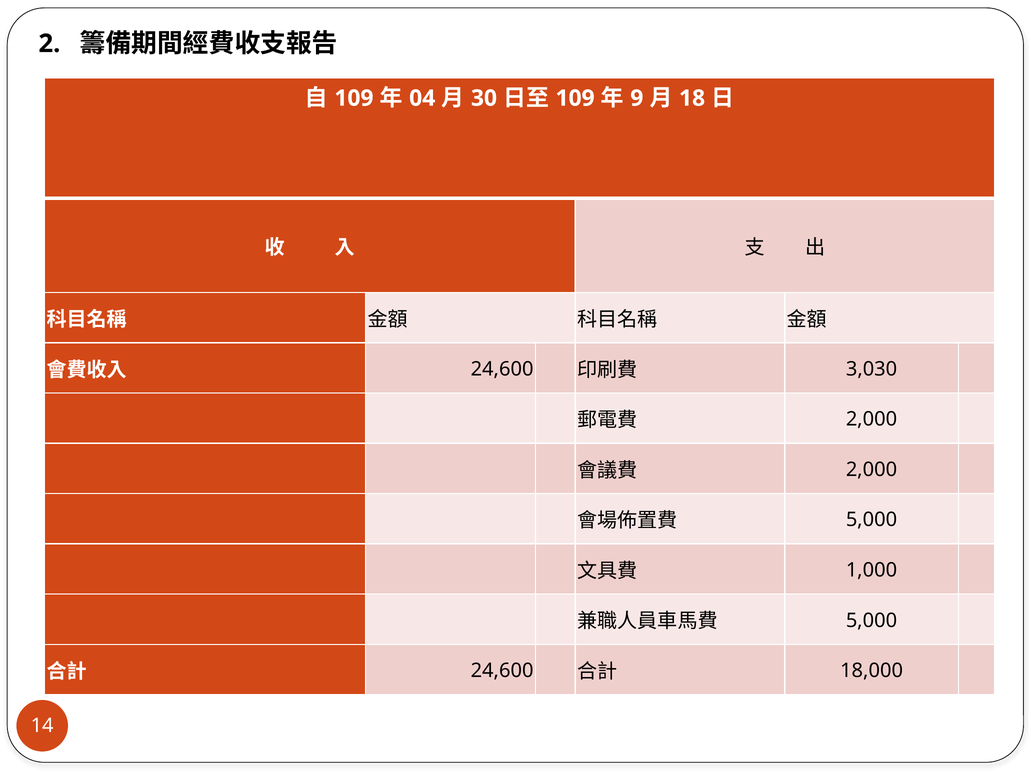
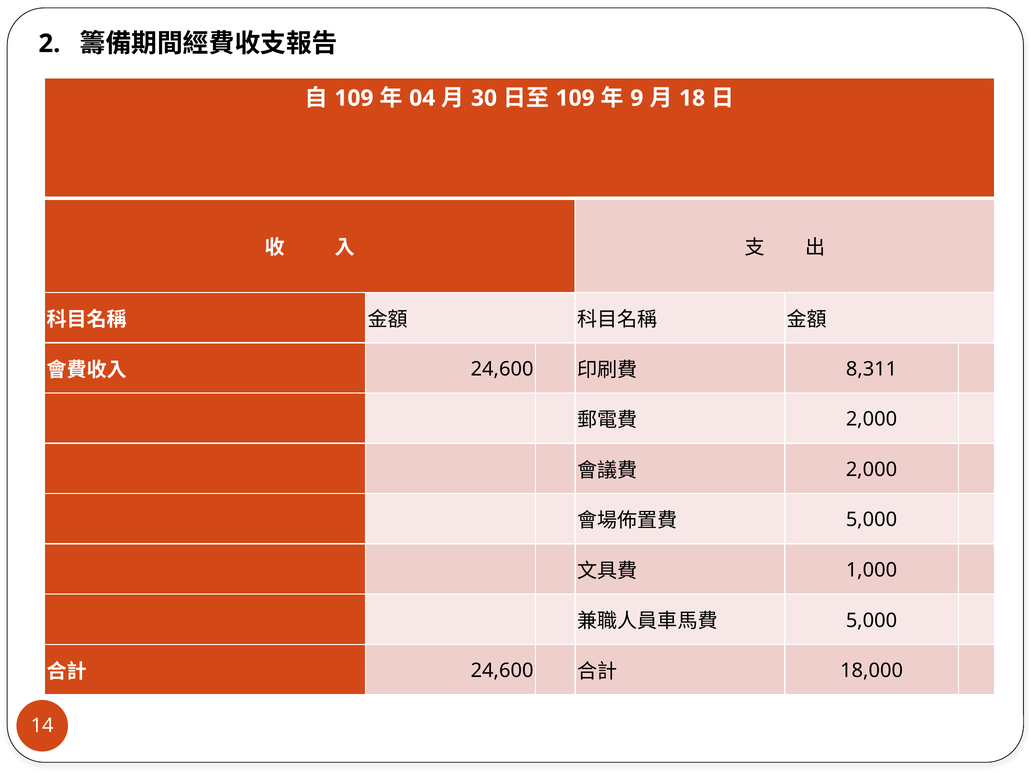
3,030: 3,030 -> 8,311 (872, 369)
